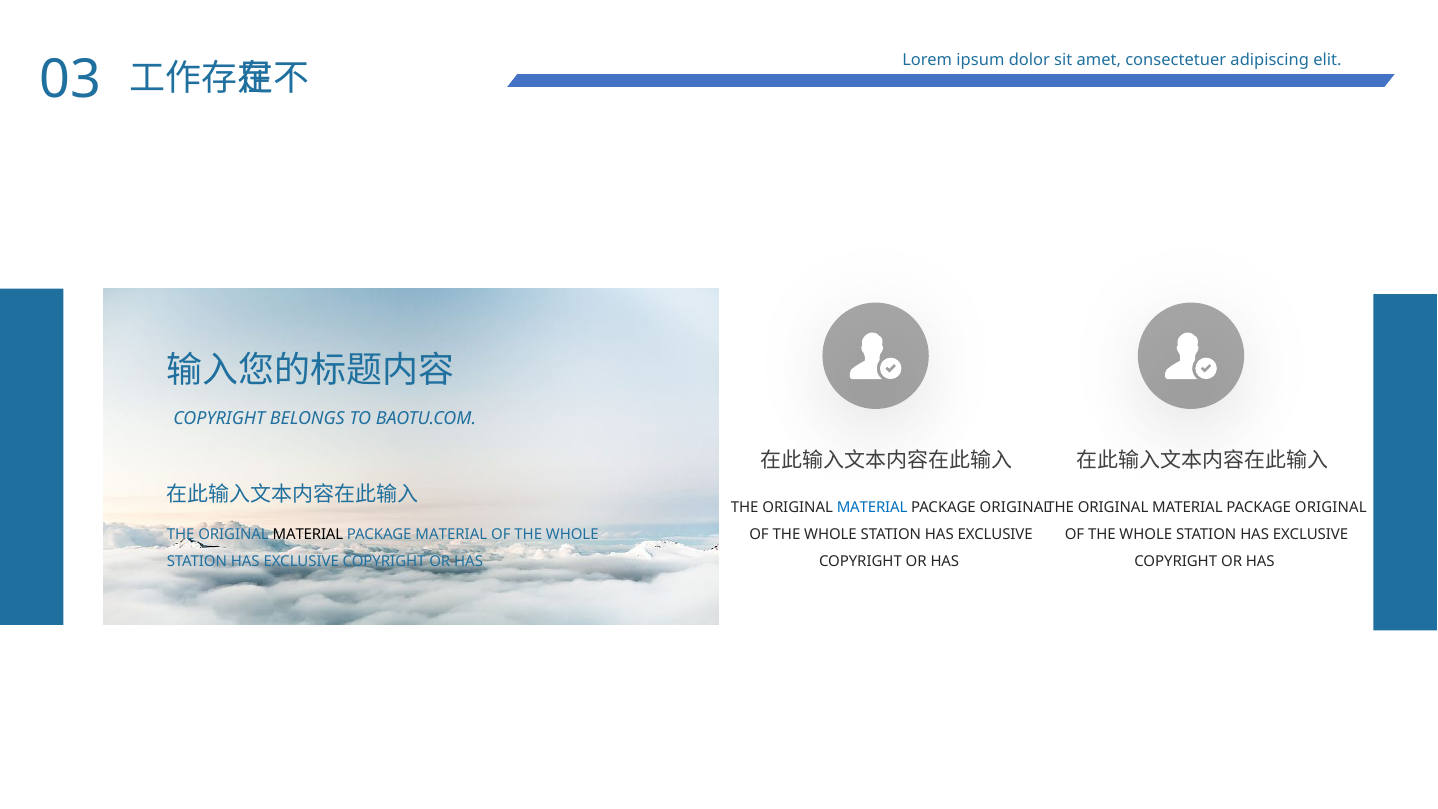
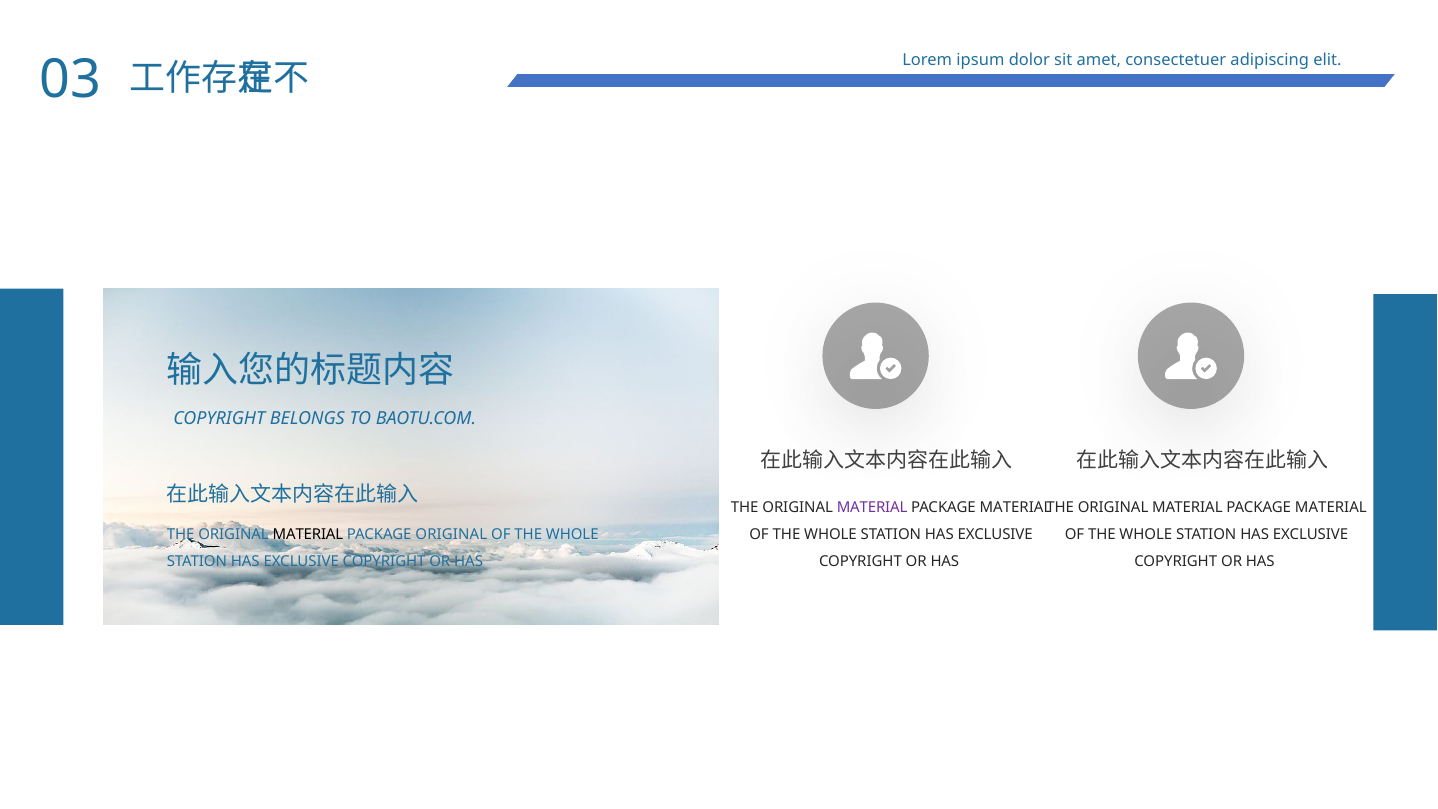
MATERIAL colour: blue -> purple (872, 507)
ORIGINAL: ORIGINAL -> MATERIAL (1015, 507)
ORIGINAL: ORIGINAL -> MATERIAL (1331, 507)
PACKAGE MATERIAL: MATERIAL -> ORIGINAL (451, 535)
